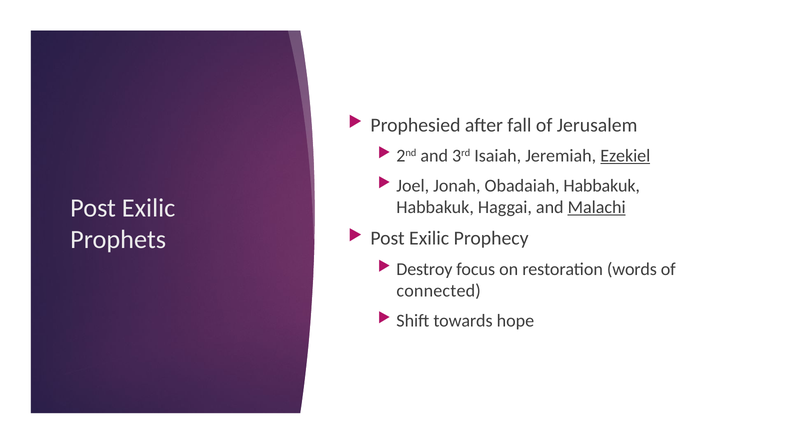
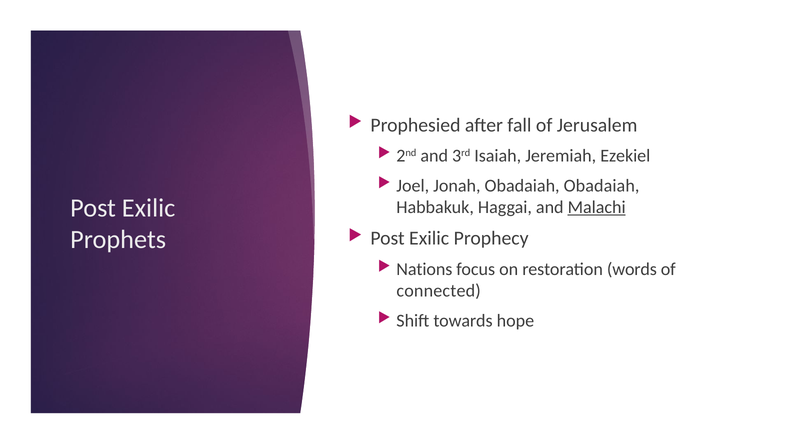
Ezekiel underline: present -> none (625, 156)
Obadaiah Habbakuk: Habbakuk -> Obadaiah (602, 186)
Destroy: Destroy -> Nations (424, 269)
